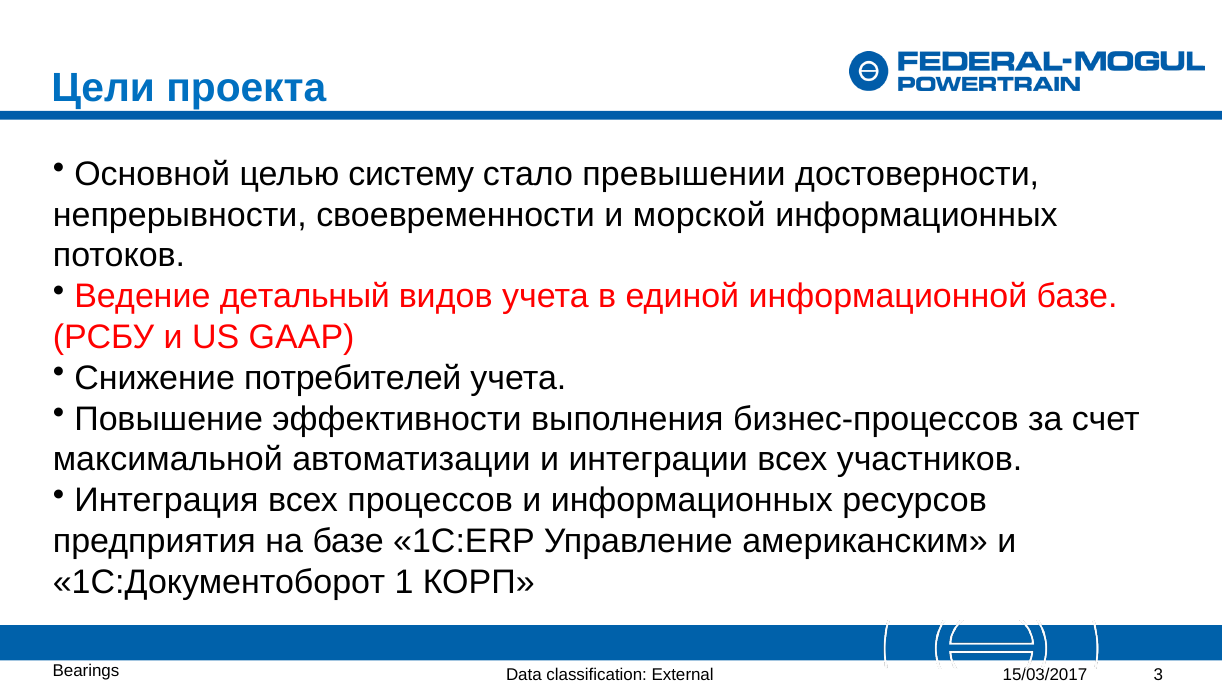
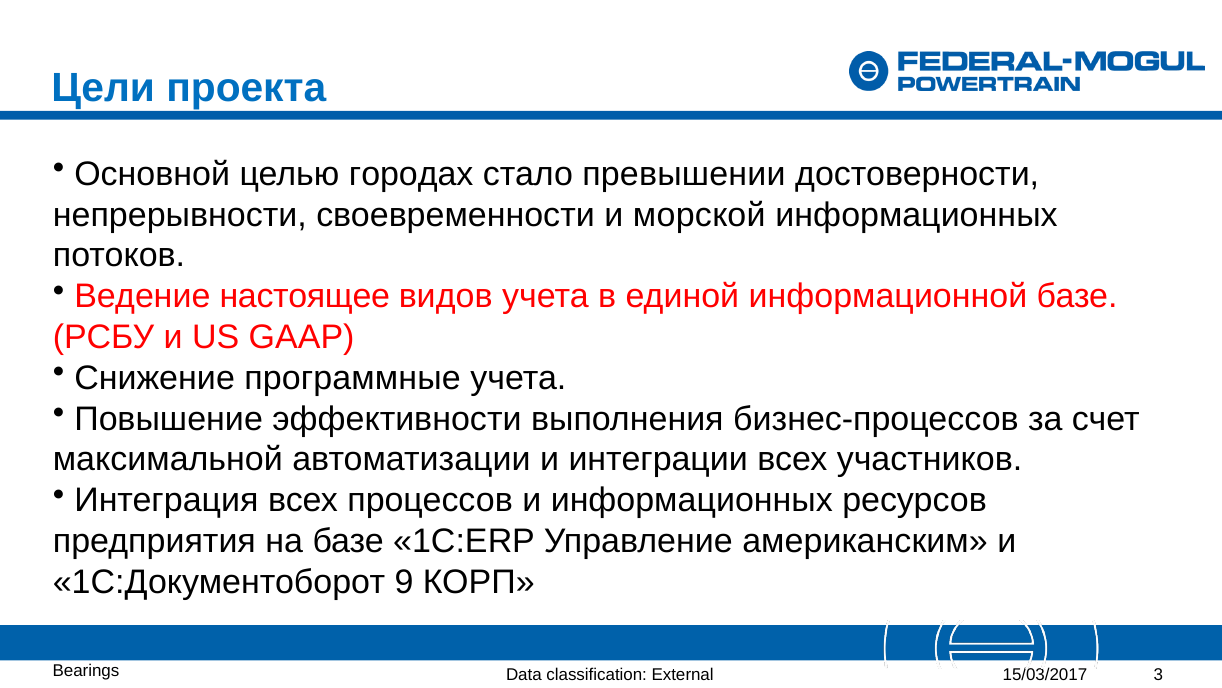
систему: систему -> городах (411, 174)
детальный: детальный -> настоящее (305, 296)
потребителей: потребителей -> программные (353, 378)
1: 1 -> 9 (404, 581)
